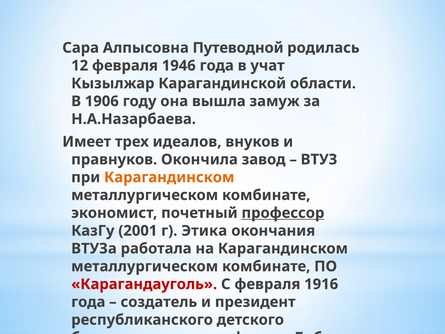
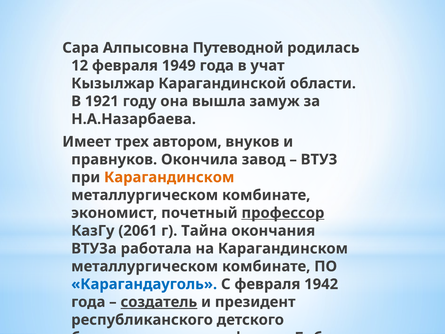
1946: 1946 -> 1949 (179, 66)
1906: 1906 -> 1921 (102, 101)
идеалов: идеалов -> автором (187, 142)
2001: 2001 -> 2061 (138, 231)
Этика: Этика -> Тайна (204, 231)
Карагандауголь colour: red -> blue (144, 284)
1916: 1916 -> 1942 (321, 284)
создатель underline: none -> present (159, 302)
